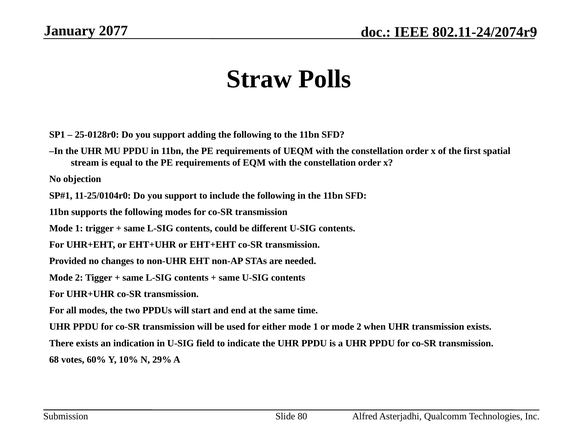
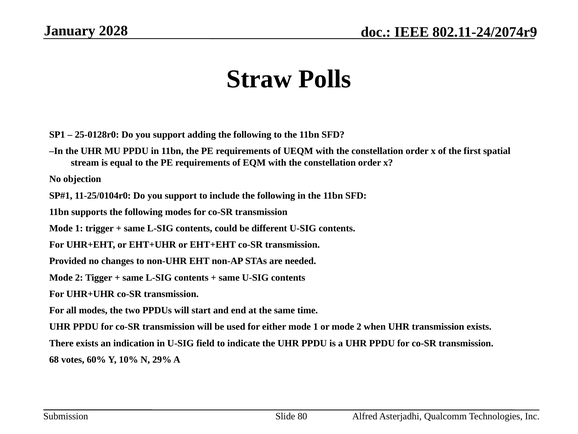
2077: 2077 -> 2028 (113, 31)
